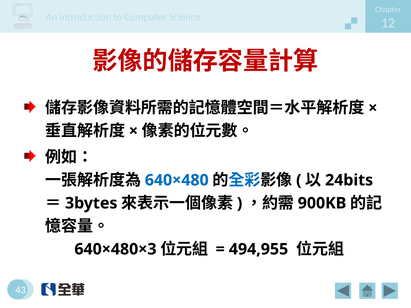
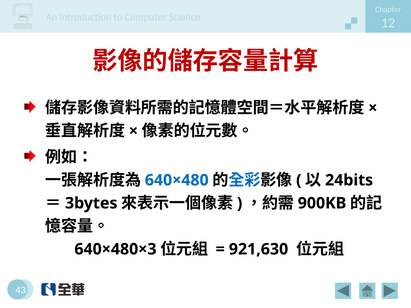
494,955: 494,955 -> 921,630 (259, 249)
